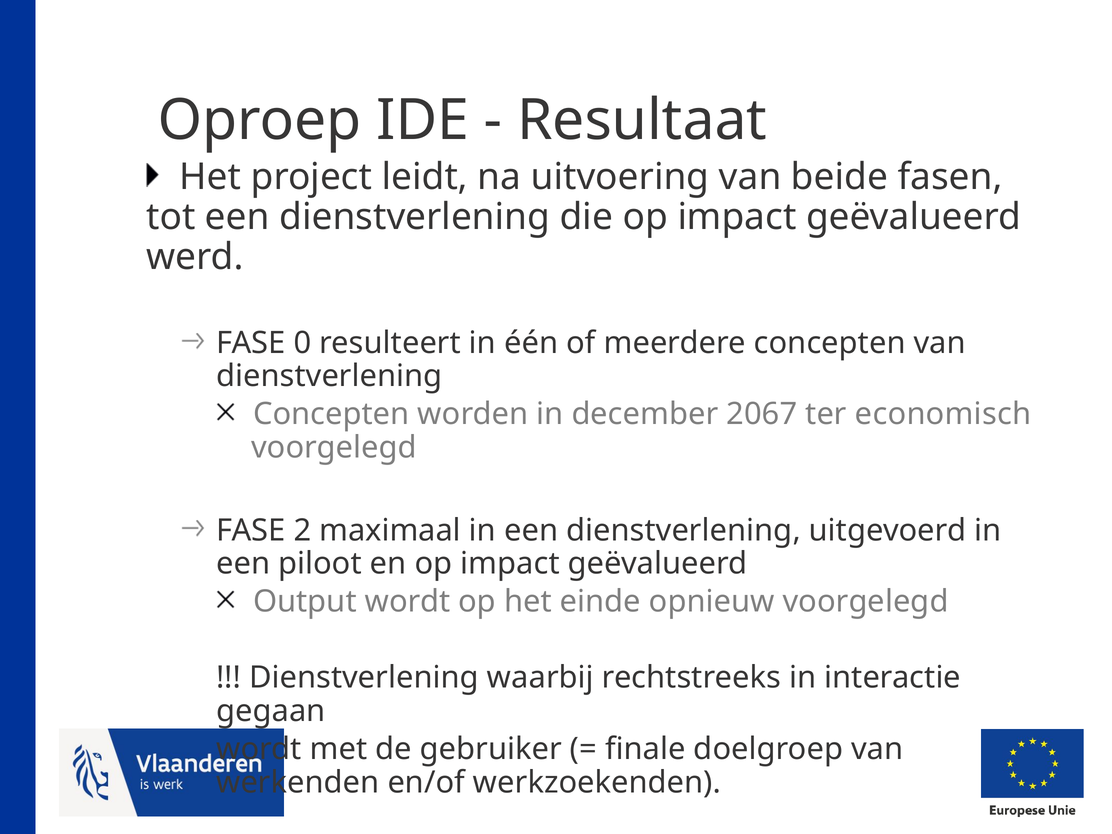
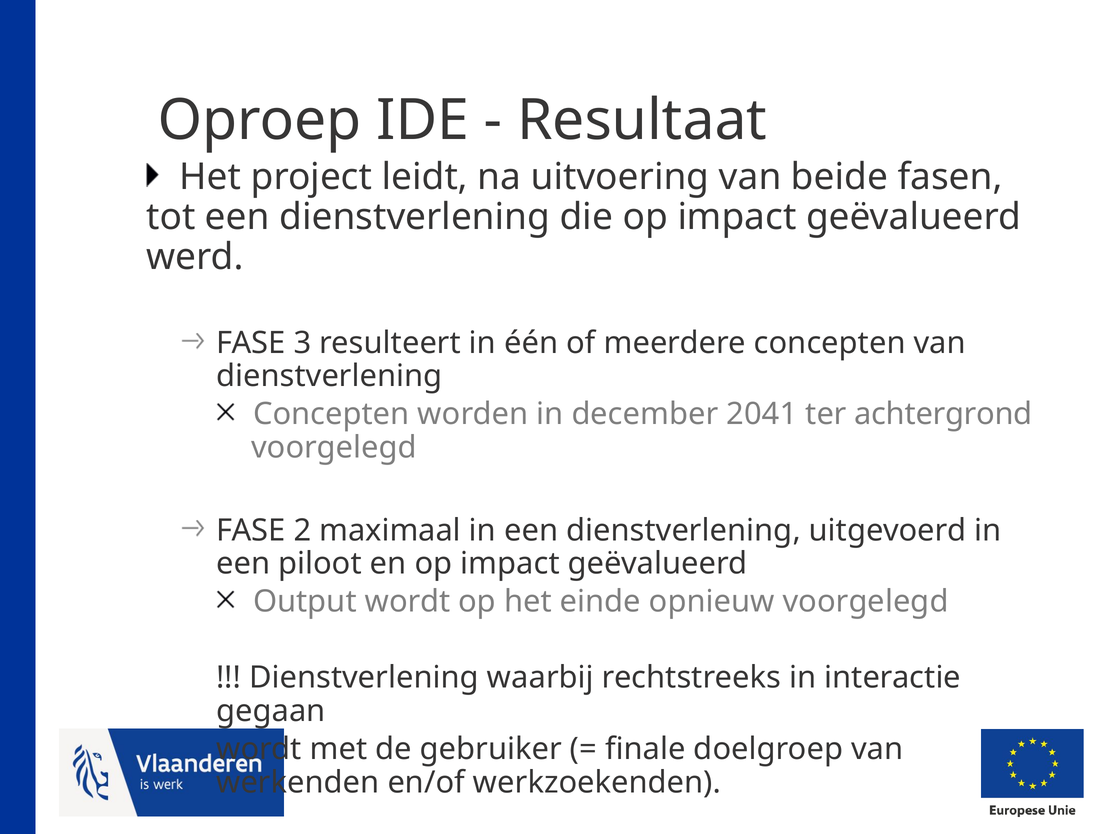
0: 0 -> 3 (303, 343)
2067: 2067 -> 2041 (762, 414)
economisch: economisch -> achtergrond (943, 414)
